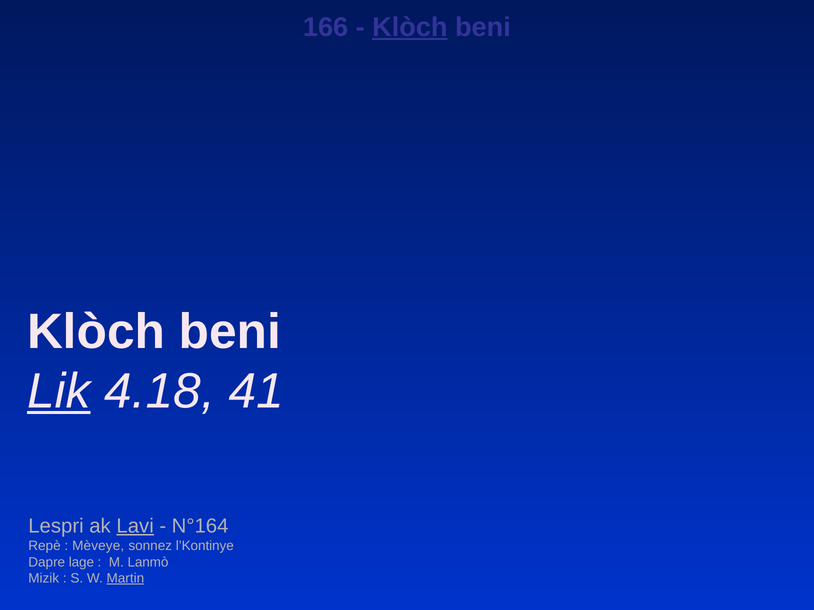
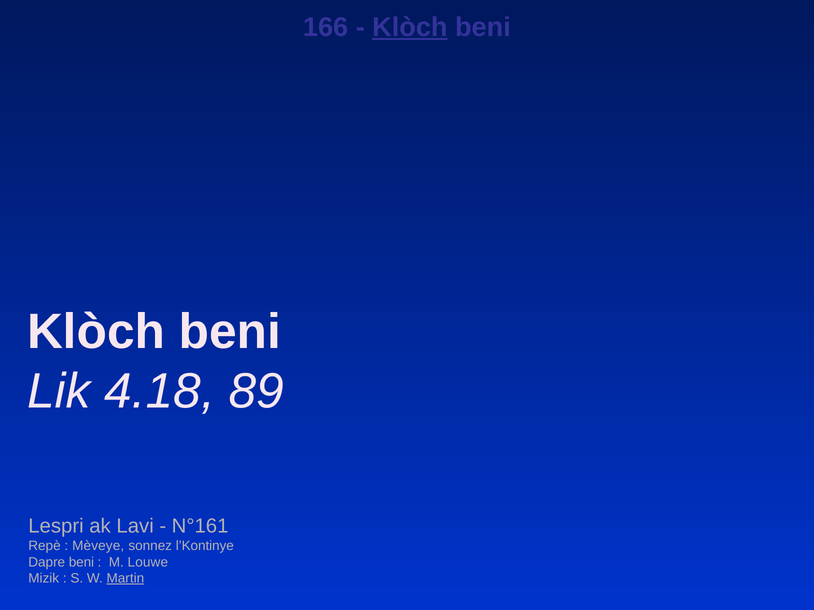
Lik underline: present -> none (59, 392)
41: 41 -> 89 (256, 392)
Lavi underline: present -> none (135, 526)
N°164: N°164 -> N°161 (200, 526)
Dapre lage: lage -> beni (81, 563)
Lanmò: Lanmò -> Louwe (148, 563)
